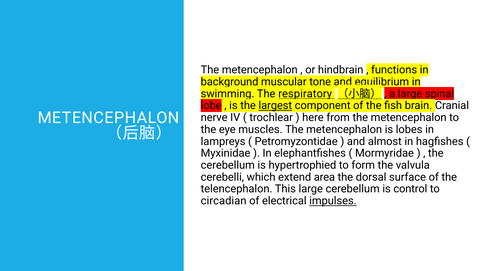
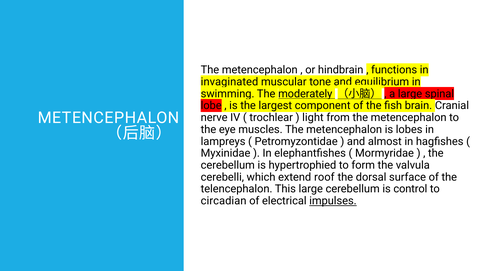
background: background -> invaginated (229, 82)
respiratory: respiratory -> moderately (305, 94)
largest underline: present -> none (275, 105)
here: here -> light (313, 117)
area: area -> roof (324, 177)
